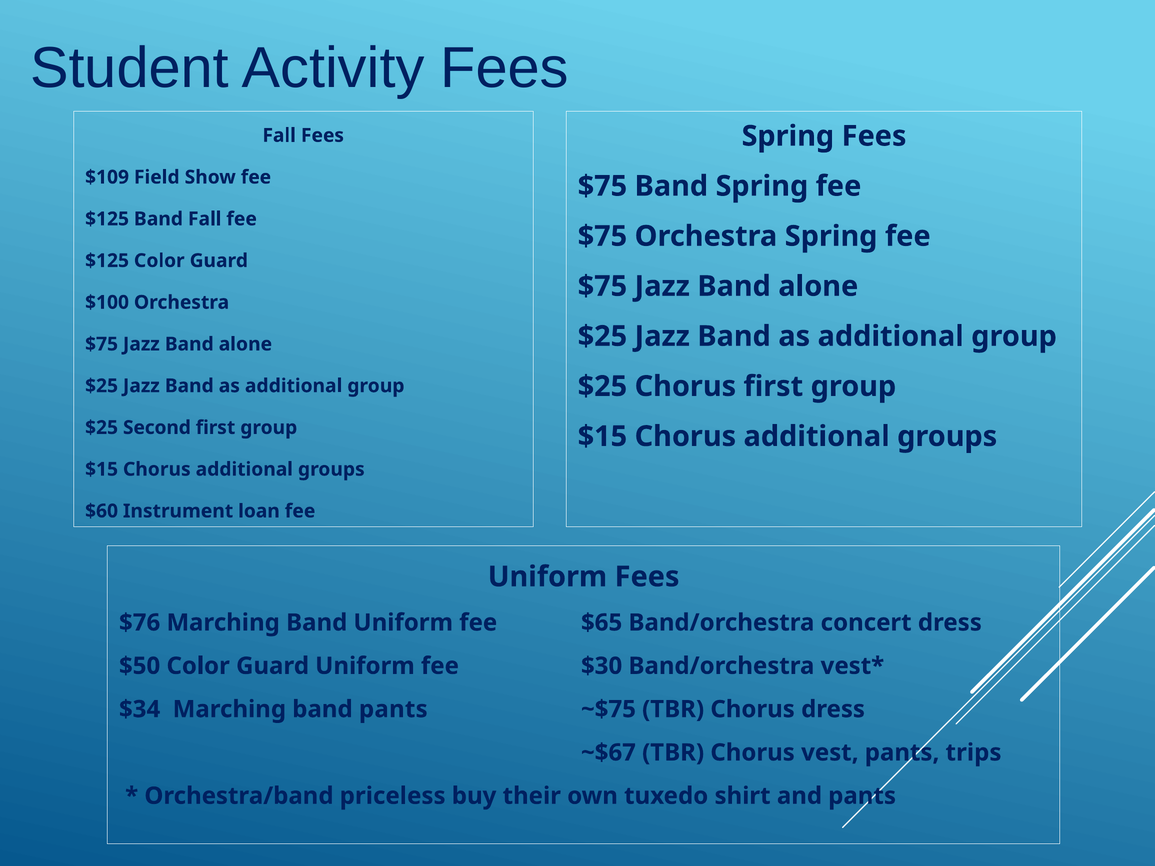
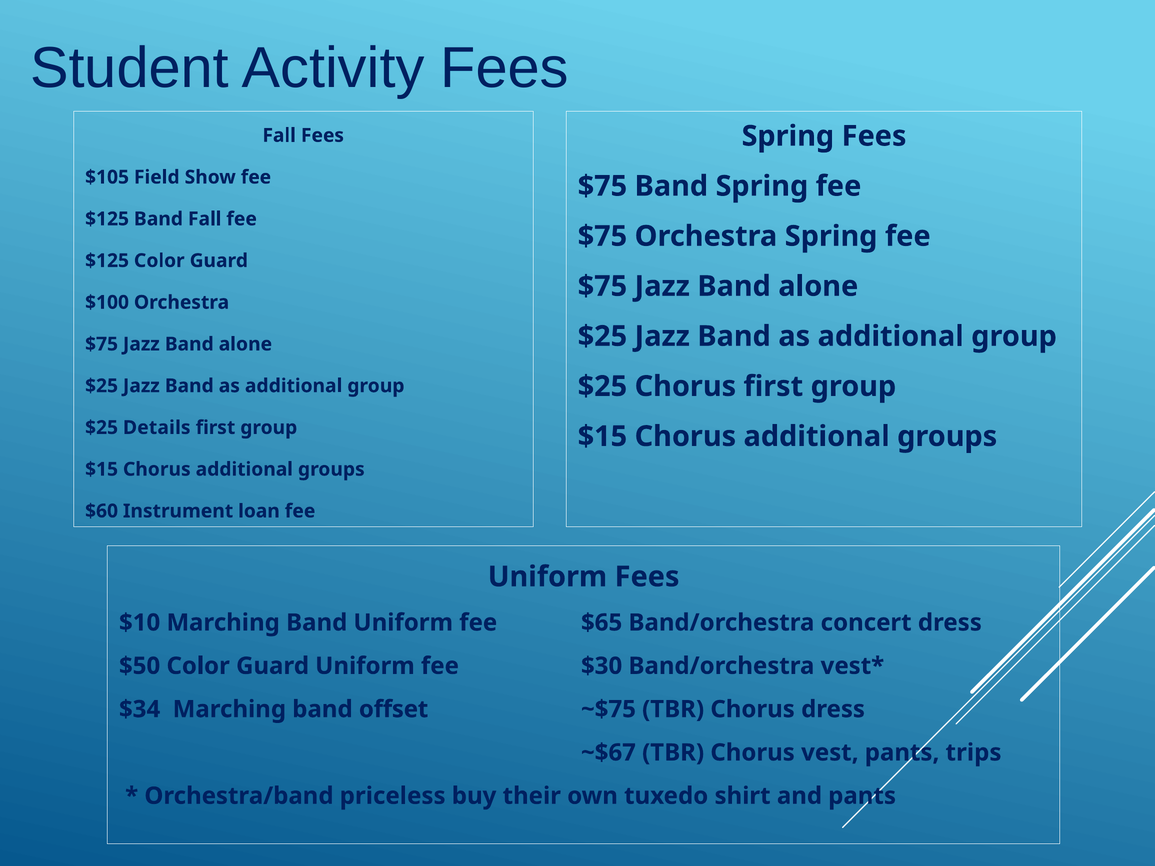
$109: $109 -> $105 (107, 177)
Second: Second -> Details (157, 428)
$76: $76 -> $10 (140, 623)
band pants: pants -> offset (394, 709)
